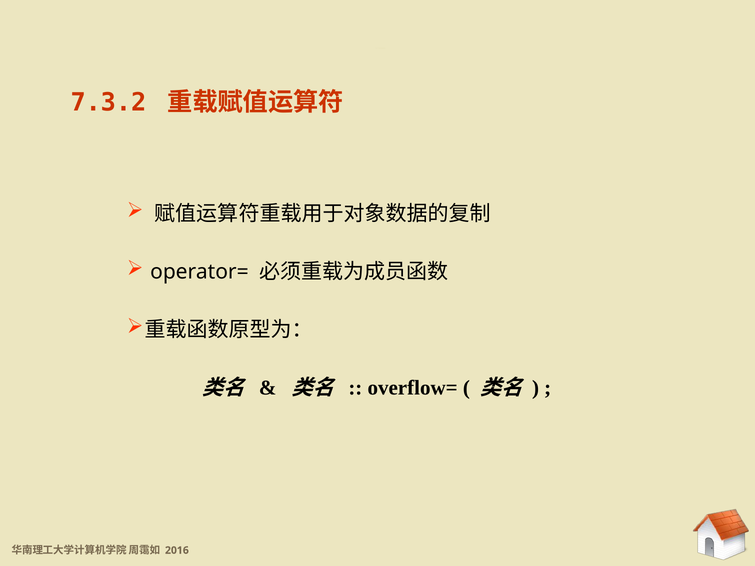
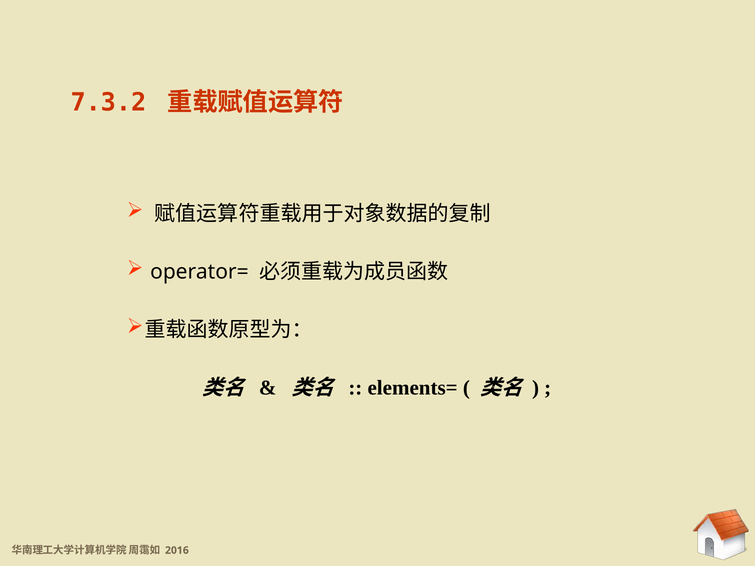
overflow=: overflow= -> elements= (413, 388)
